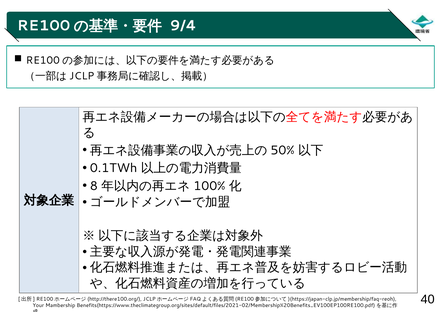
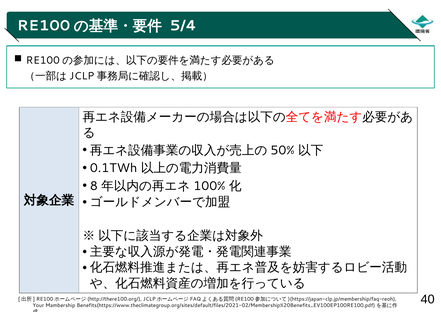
9/4: 9/4 -> 5/4 (183, 26)
